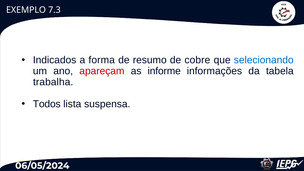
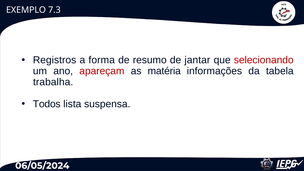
Indicados: Indicados -> Registros (55, 60)
cobre: cobre -> jantar (197, 60)
selecionando colour: blue -> red (264, 60)
informe: informe -> matéria (164, 71)
